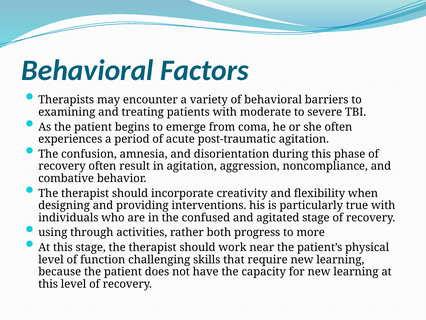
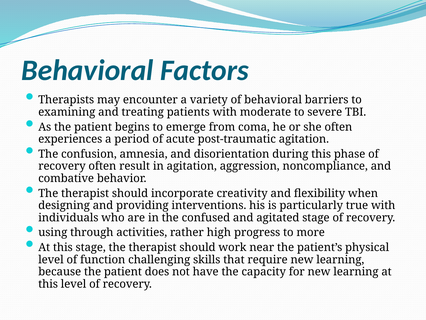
both: both -> high (219, 232)
